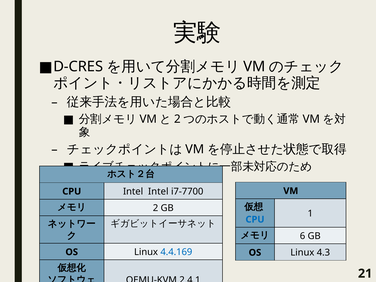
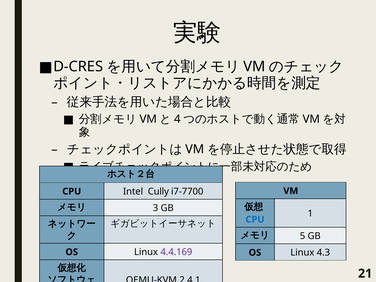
2: 2 -> 4 (177, 119)
Intel Intel: Intel -> Cully (158, 191)
2: 2 -> 3 (156, 208)
6: 6 -> 5 (303, 236)
4.4.169 colour: blue -> purple (176, 252)
